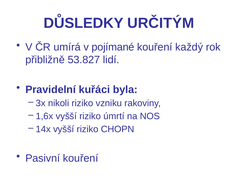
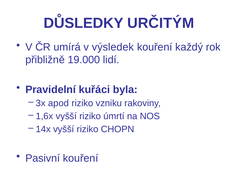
pojímané: pojímané -> výsledek (113, 47)
53.827: 53.827 -> 19.000 (84, 60)
nikoli: nikoli -> apod (59, 103)
